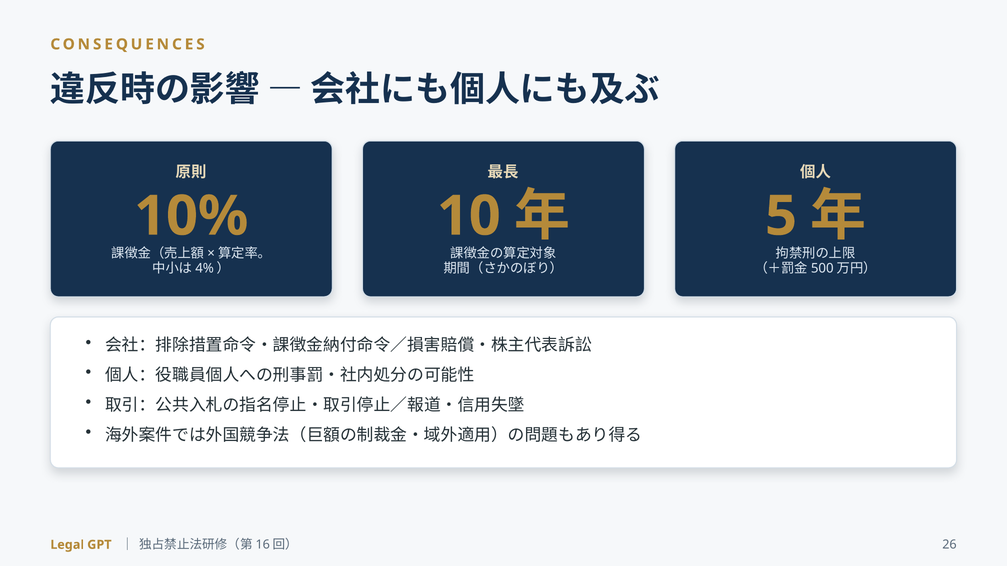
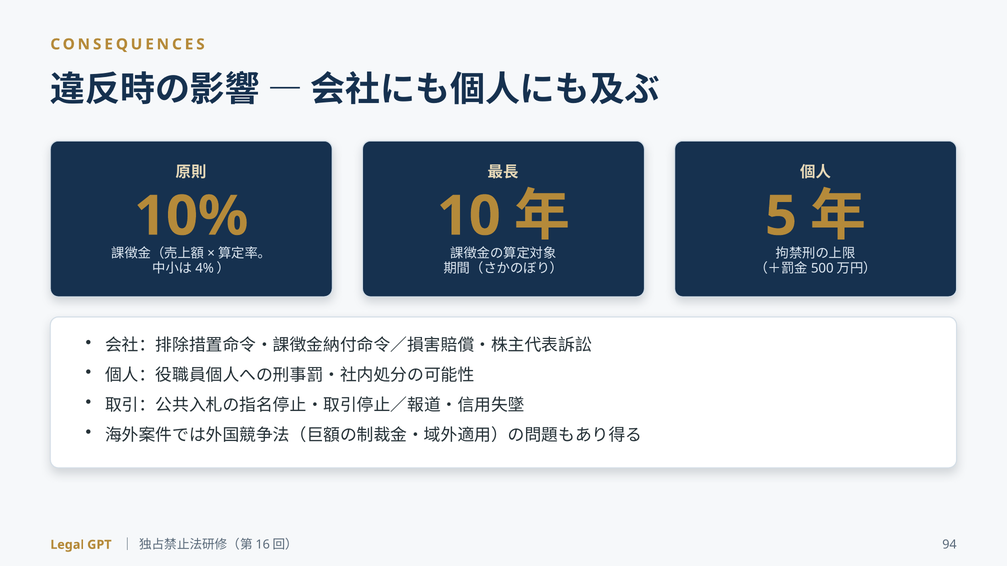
26: 26 -> 94 (950, 545)
